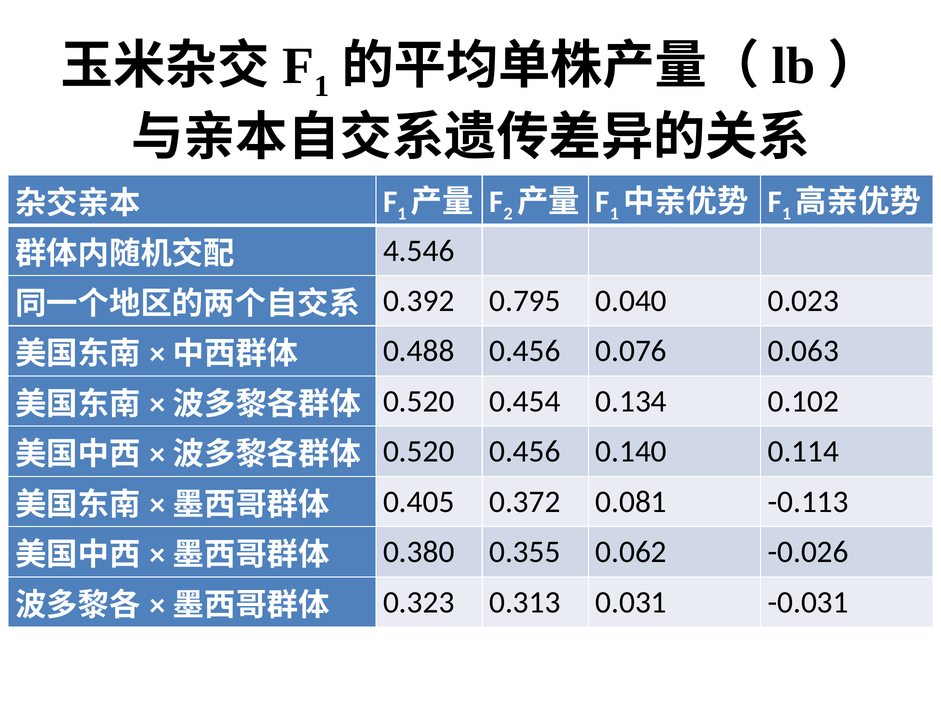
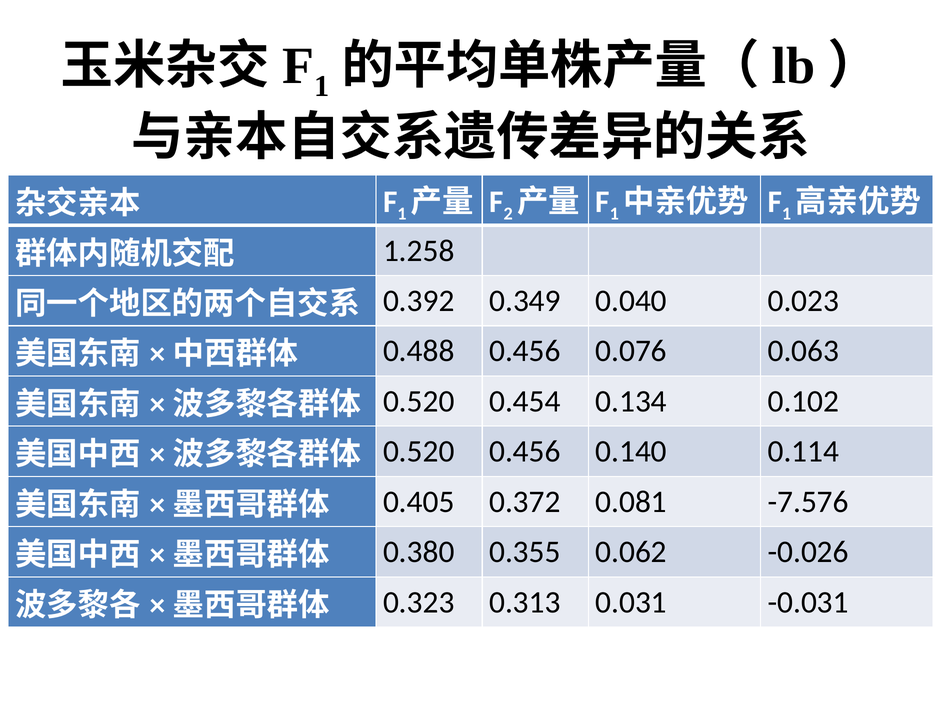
4.546: 4.546 -> 1.258 (419, 251)
0.795: 0.795 -> 0.349 (525, 301)
-0.113: -0.113 -> -7.576 (808, 502)
